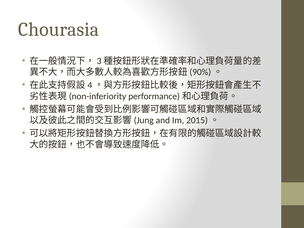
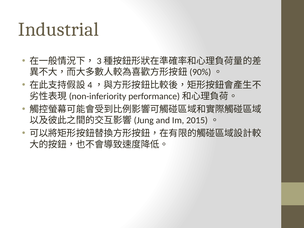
Chourasia: Chourasia -> Industrial (59, 29)
